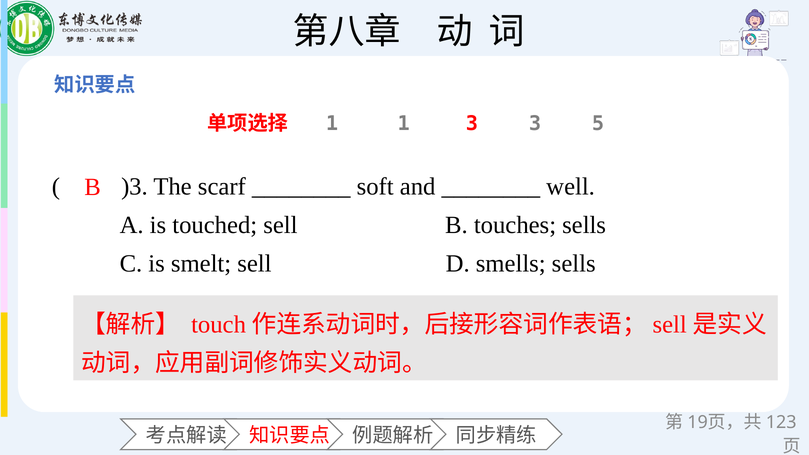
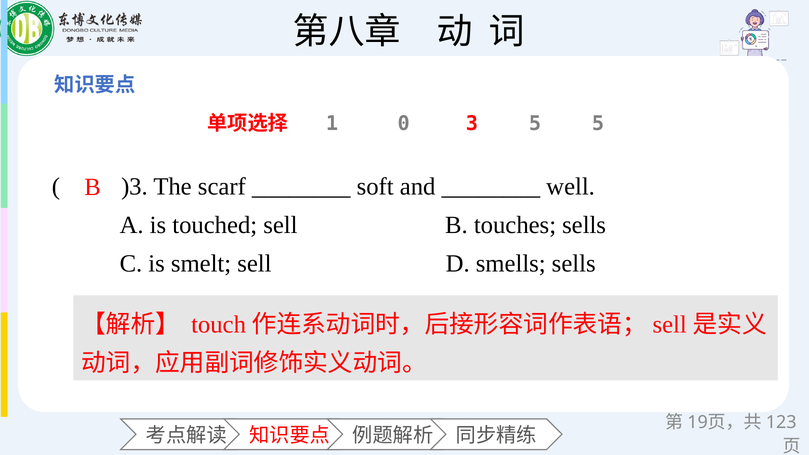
1 1: 1 -> 0 (404, 123)
3 3: 3 -> 5 (535, 123)
